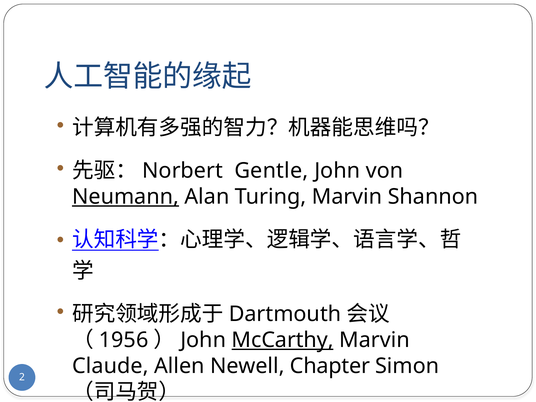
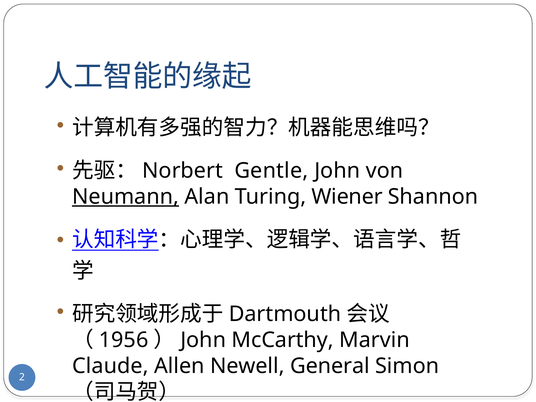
Turing Marvin: Marvin -> Wiener (347, 197)
McCarthy underline: present -> none (283, 340)
Chapter: Chapter -> General (330, 366)
